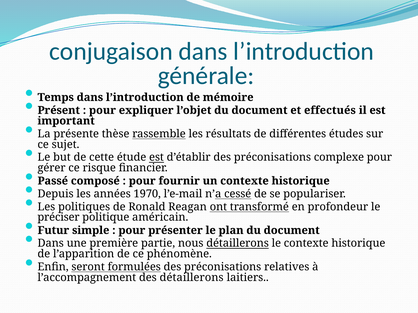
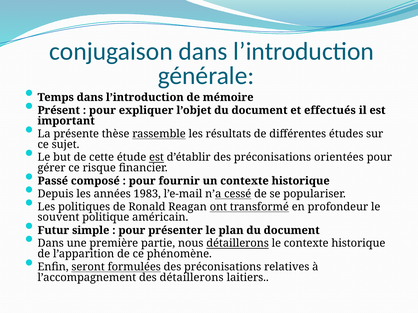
complexe: complexe -> orientées (339, 158)
1970: 1970 -> 1983 (147, 194)
préciser: préciser -> souvent (58, 218)
